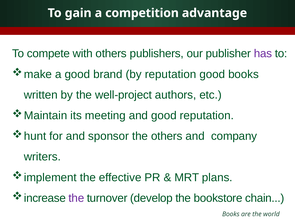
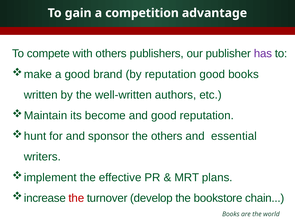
well-project: well-project -> well-written (123, 95)
meeting: meeting -> become (105, 116)
company: company -> essential (234, 136)
the colour: purple -> red (76, 198)
